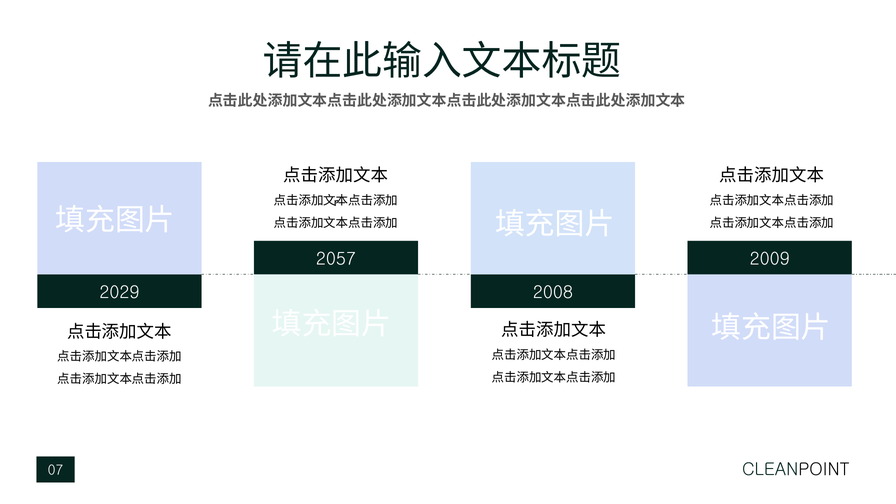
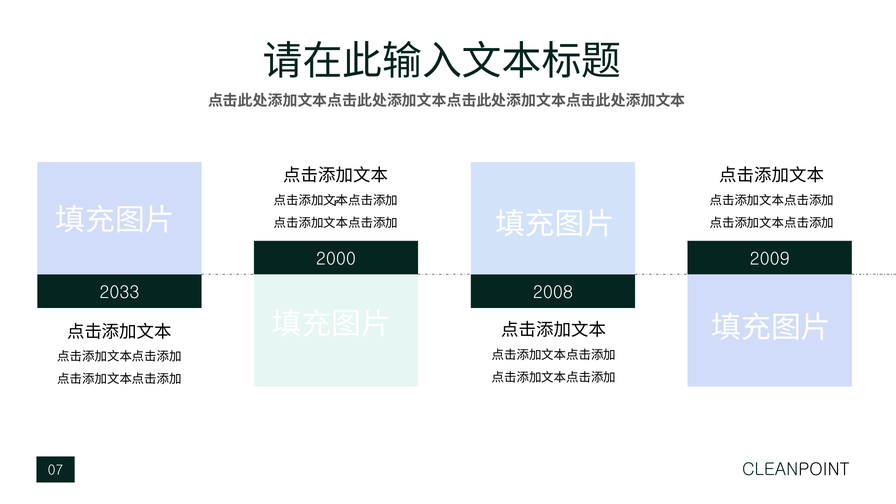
2057: 2057 -> 2000 (336, 259)
2029: 2029 -> 2033 (119, 292)
